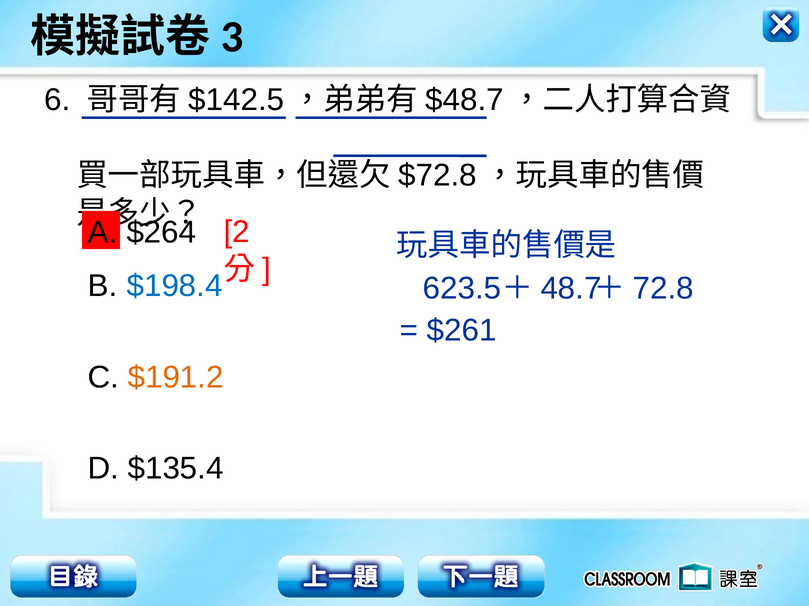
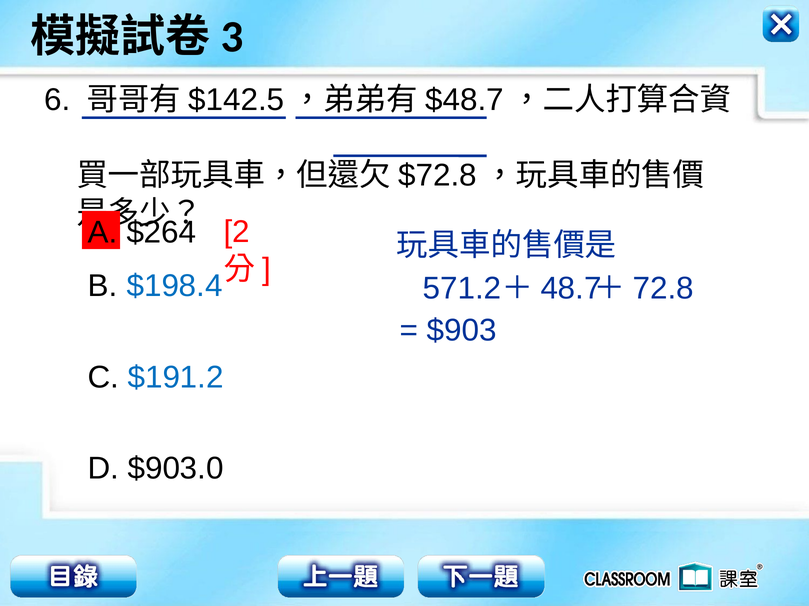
623.5: 623.5 -> 571.2 (462, 289)
$261: $261 -> $903 (462, 331)
$191.2 colour: orange -> blue (176, 378)
$135.4: $135.4 -> $903.0 (176, 469)
